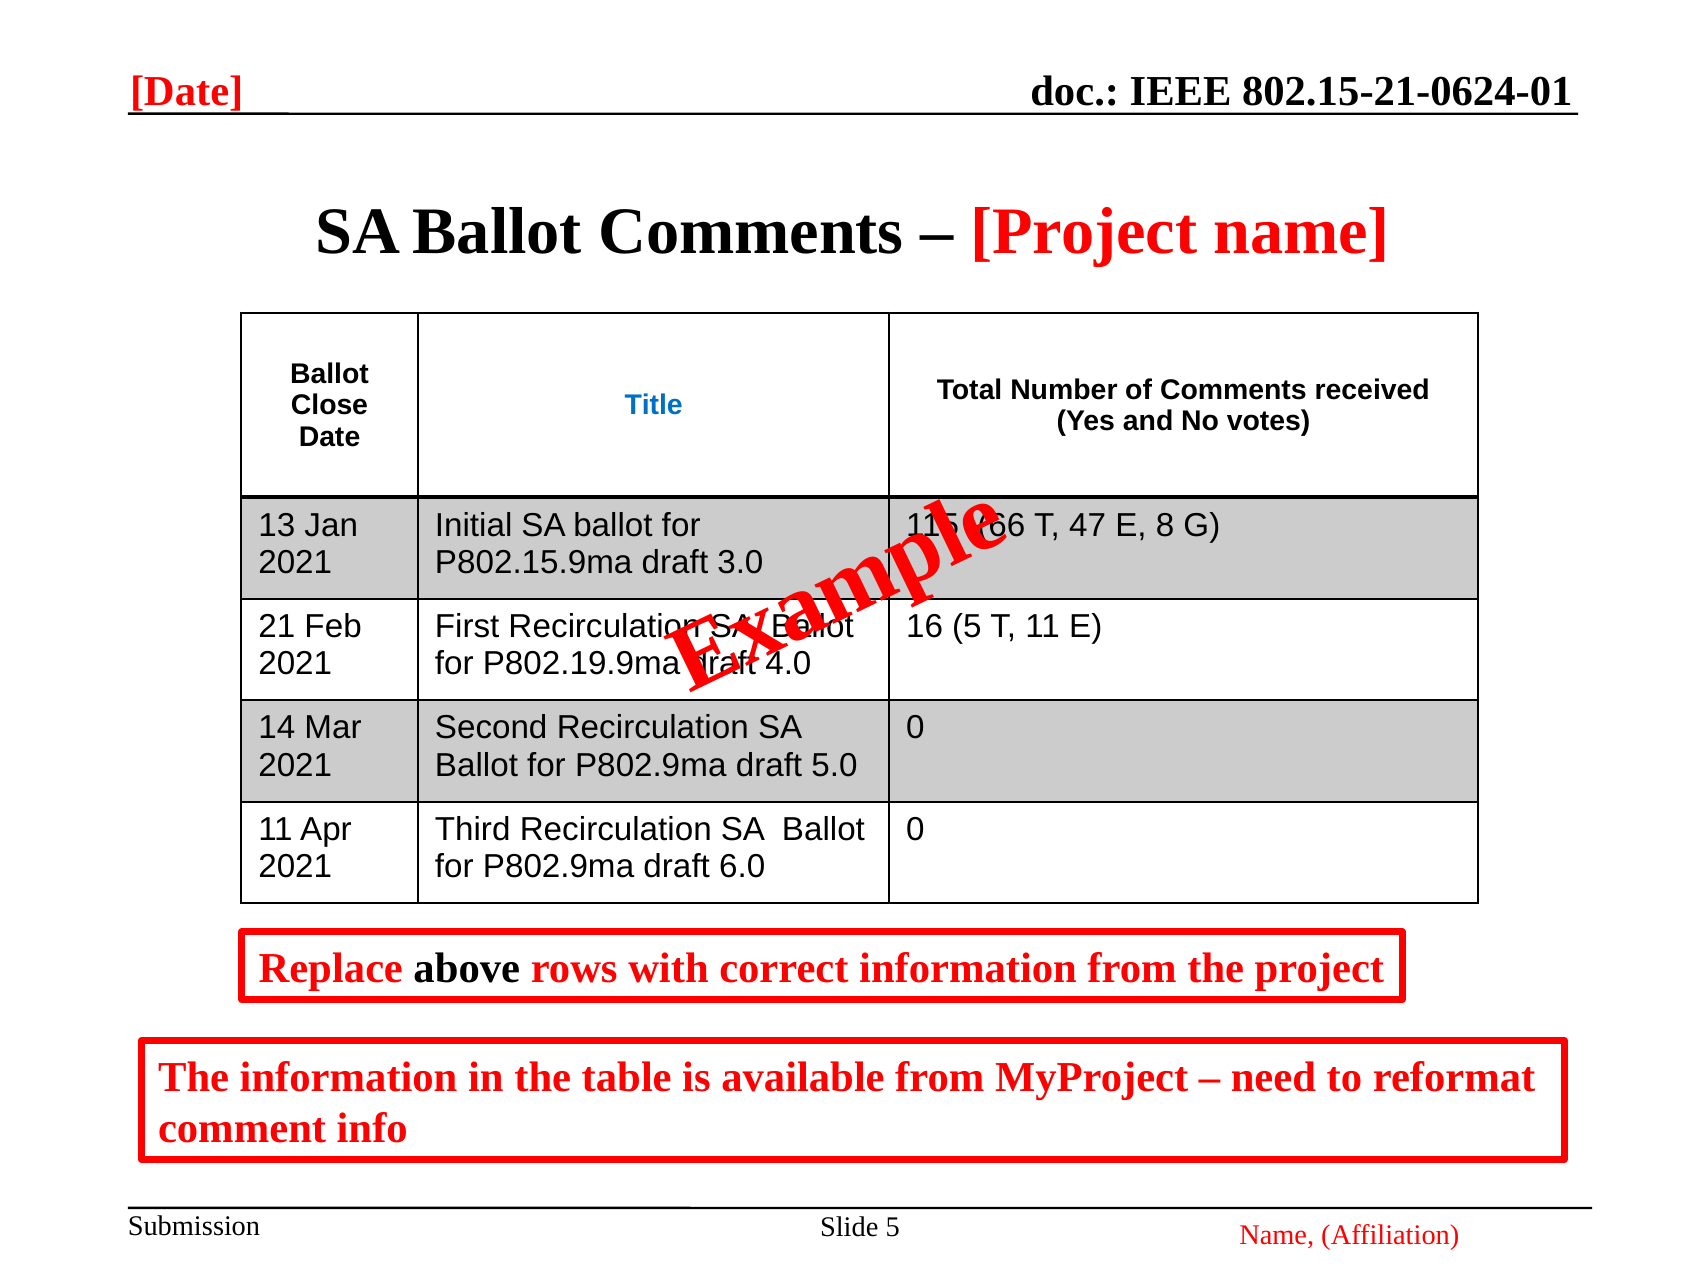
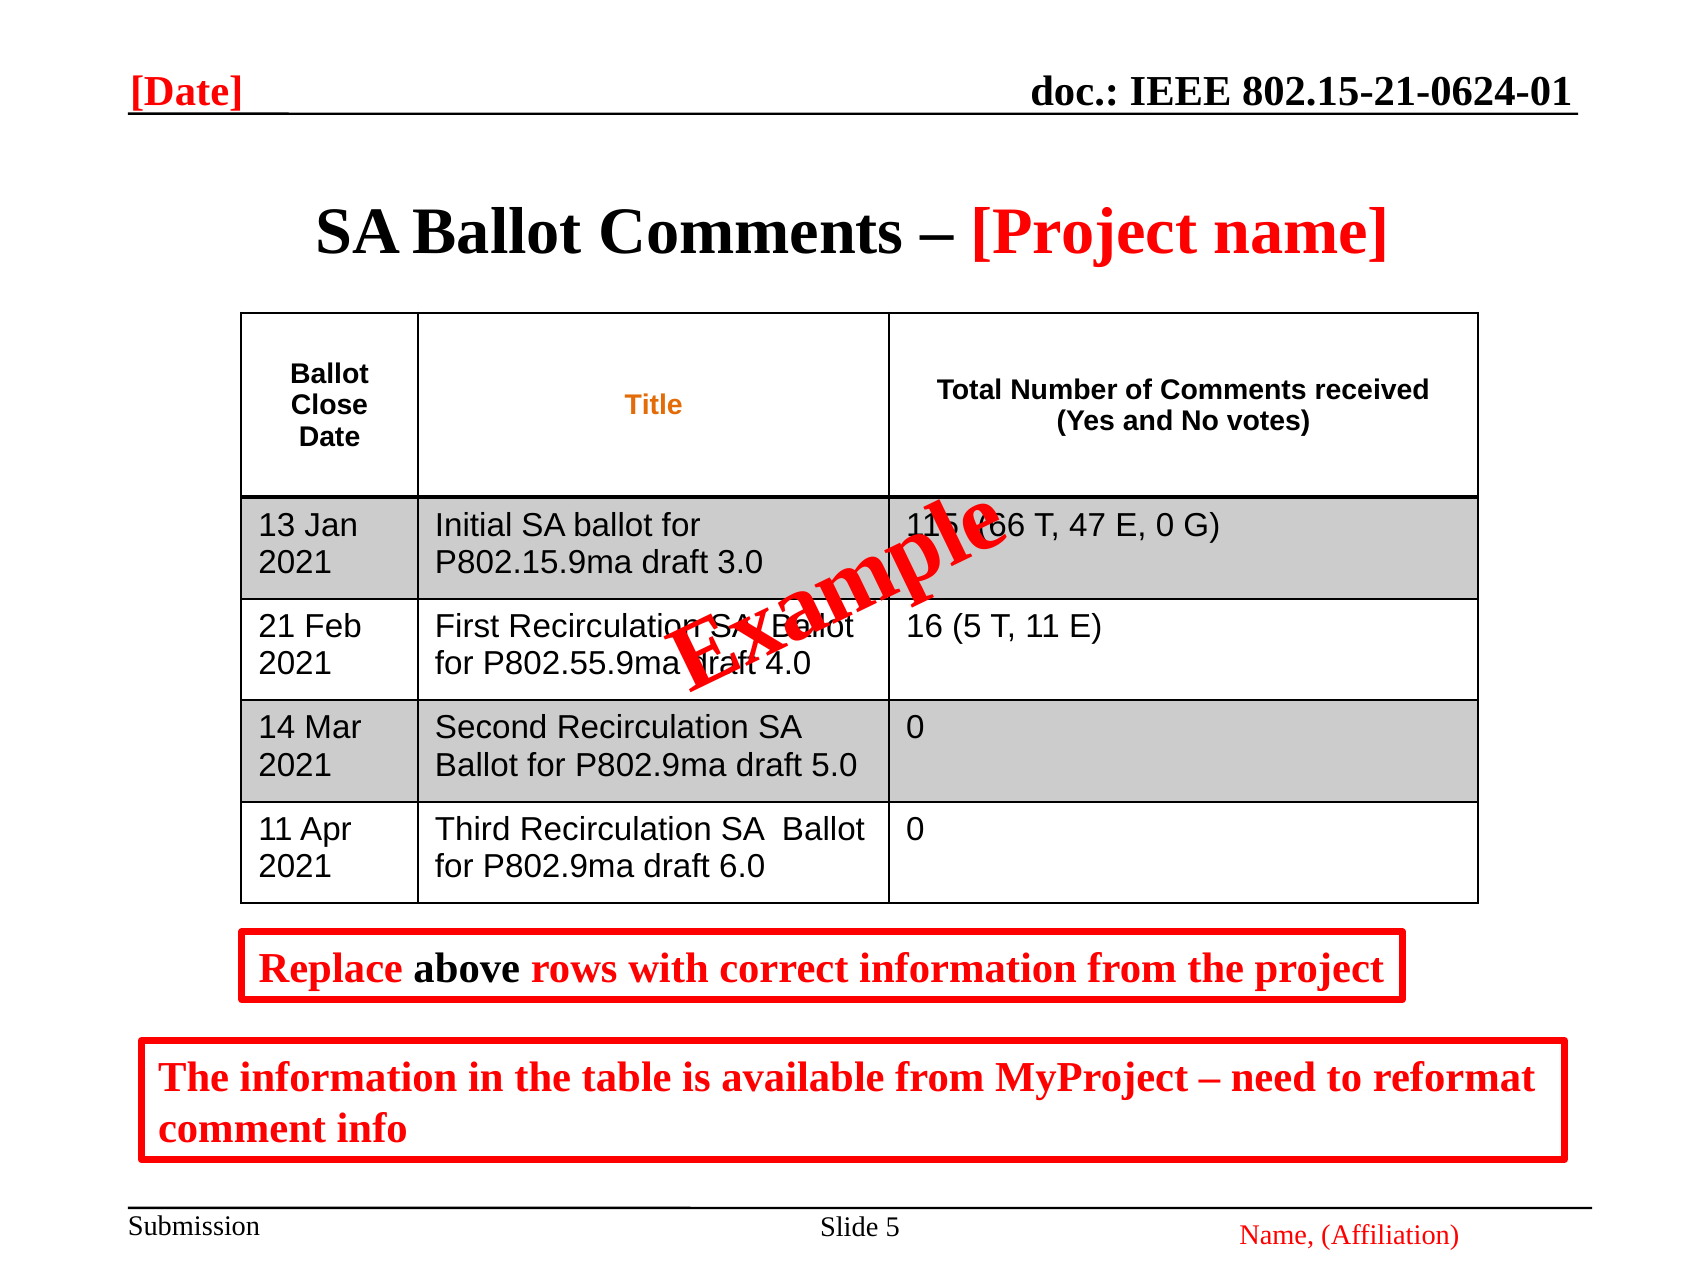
Title colour: blue -> orange (654, 406)
E 8: 8 -> 0 (1165, 525)
P802.19.9ma: P802.19.9ma -> P802.55.9ma (582, 664)
